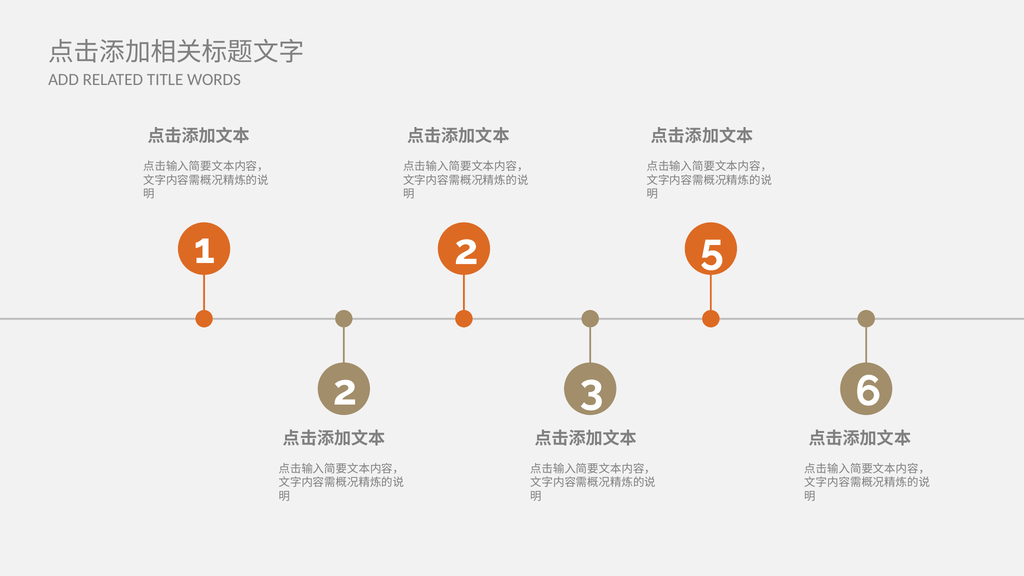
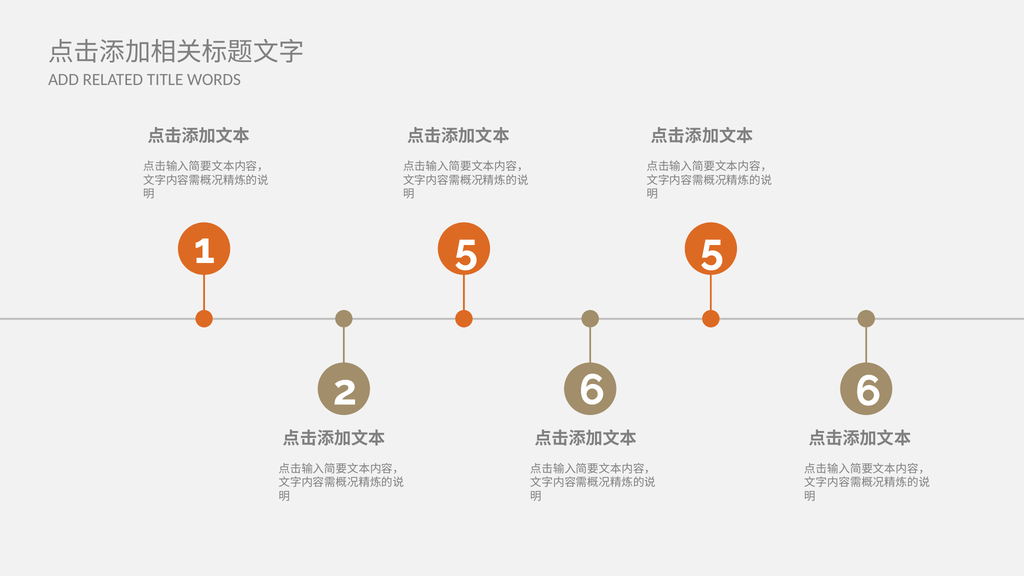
1 2: 2 -> 5 (466, 250)
2 3: 3 -> 6 (592, 390)
